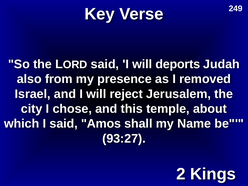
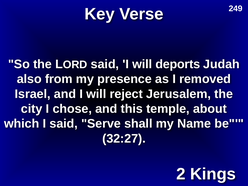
Amos: Amos -> Serve (101, 124)
93:27: 93:27 -> 32:27 (124, 139)
